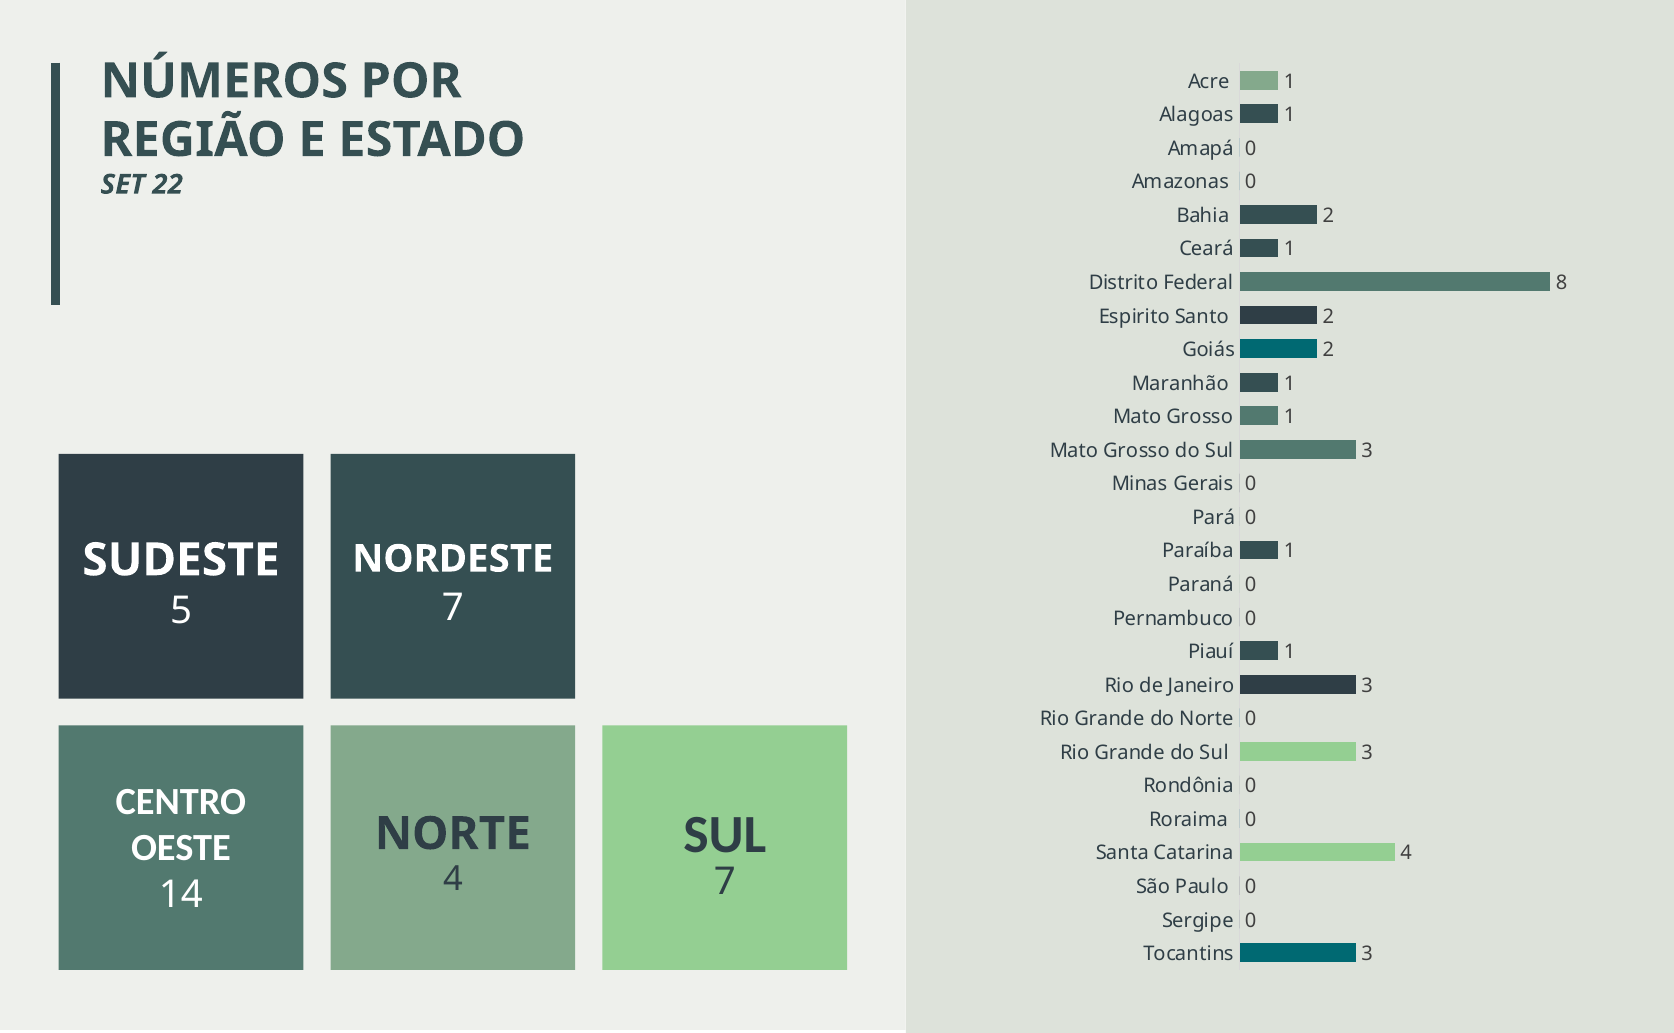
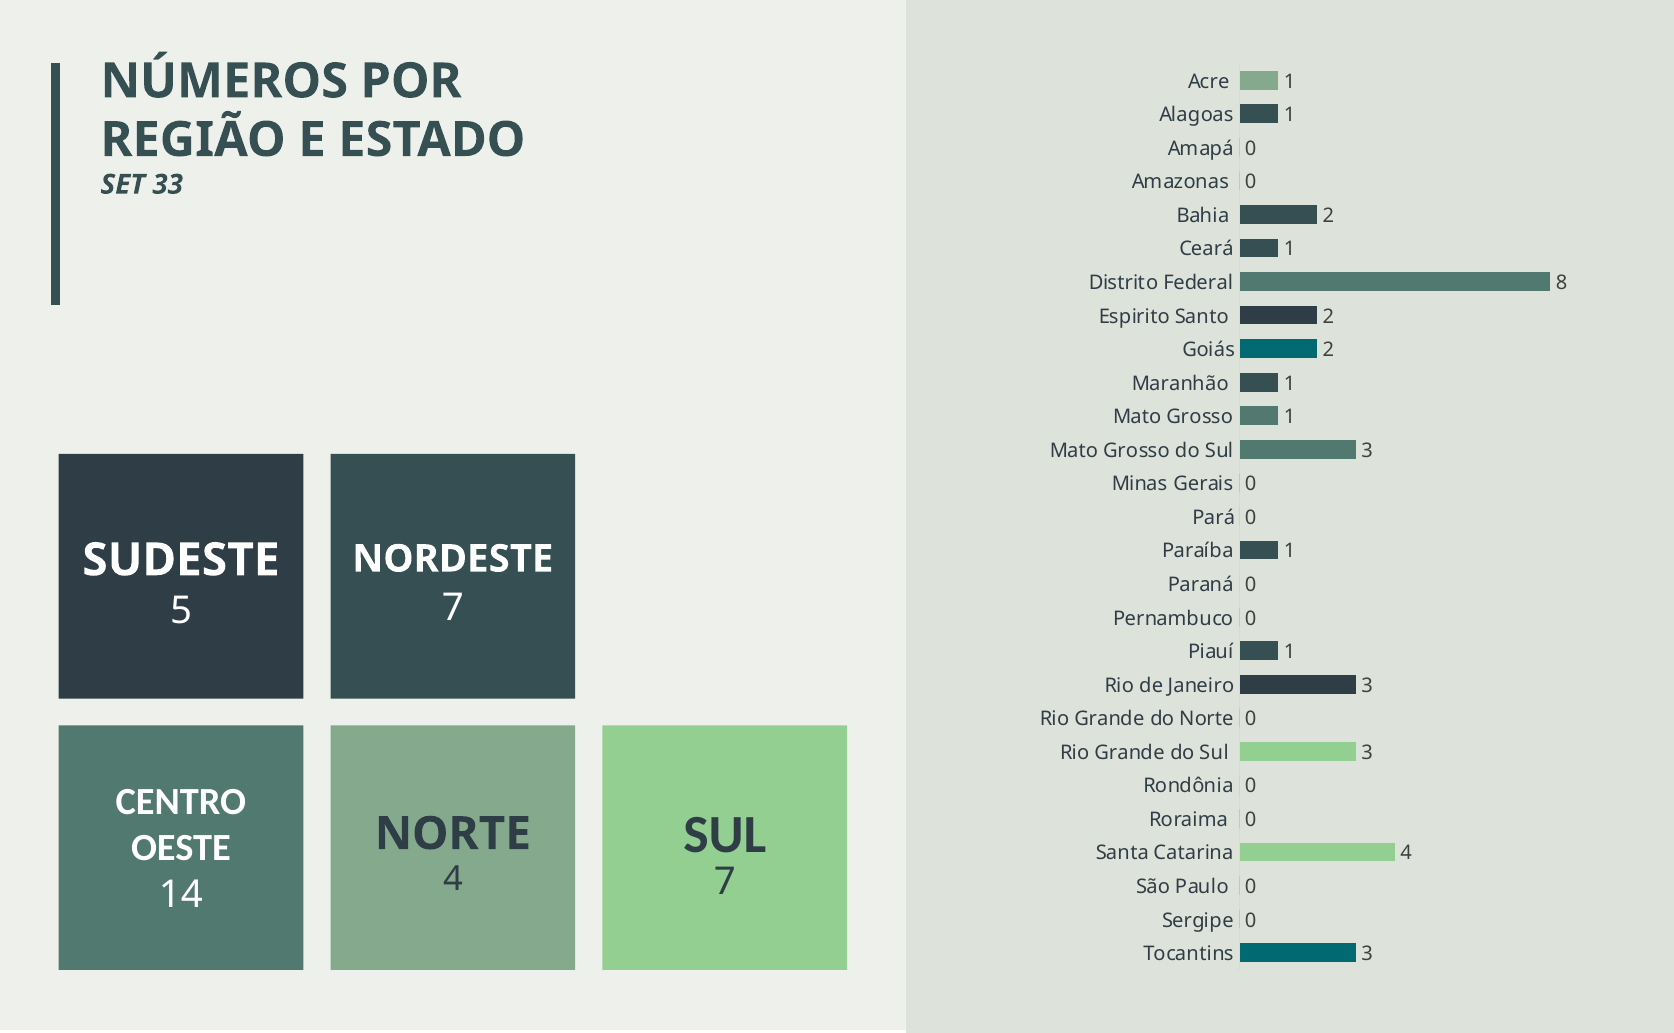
22: 22 -> 33 (168, 185)
